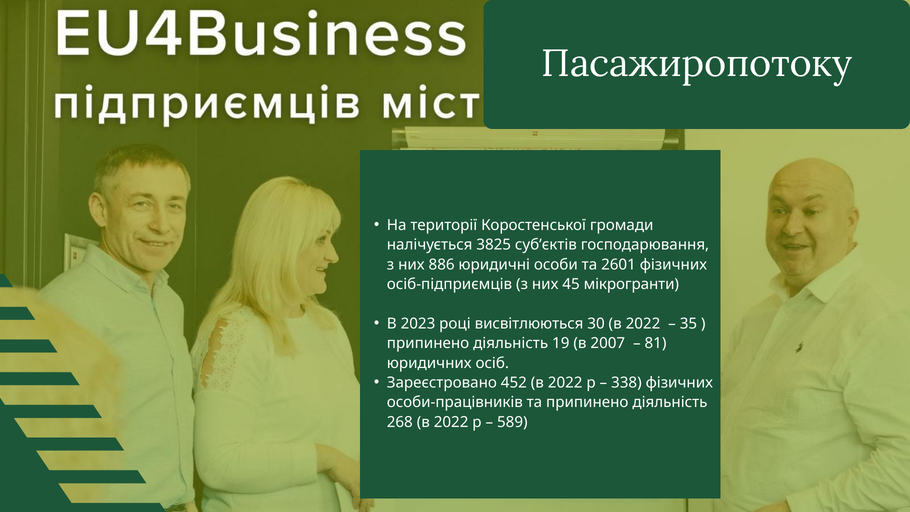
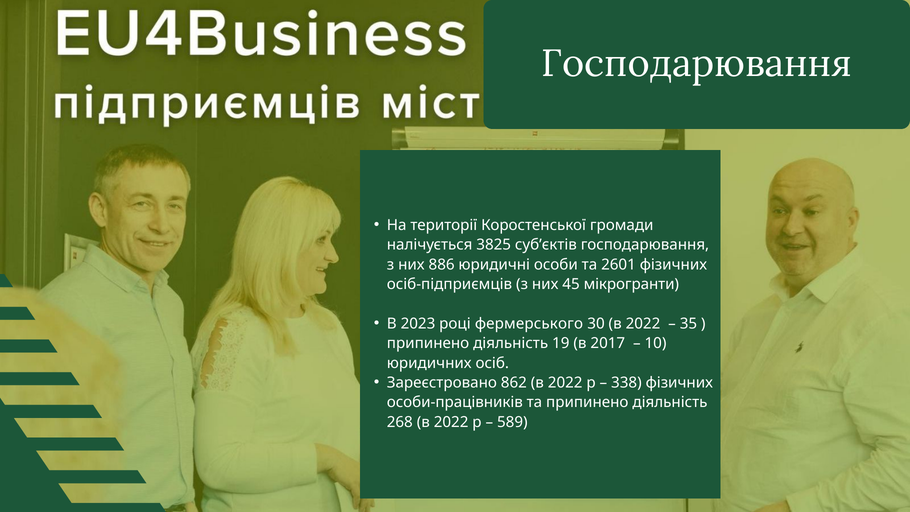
Пасажиропотоку: Пасажиропотоку -> Господарювання (697, 64)
висвітлюються: висвітлюються -> фермерського (529, 324)
2007: 2007 -> 2017 (608, 343)
81: 81 -> 10 (656, 343)
452: 452 -> 862 (514, 383)
